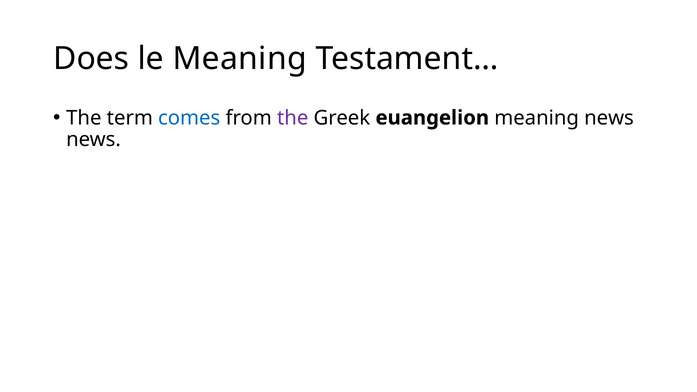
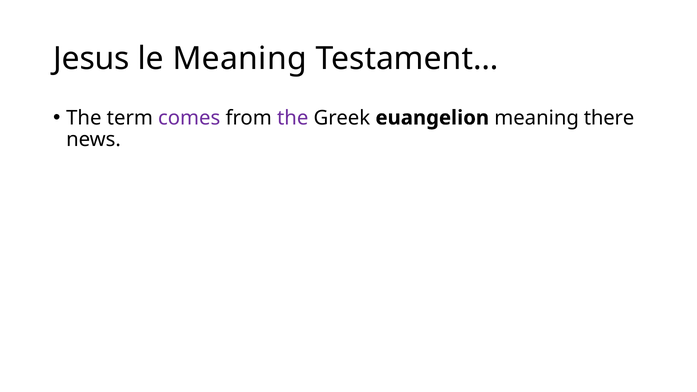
Does: Does -> Jesus (91, 59)
comes colour: blue -> purple (189, 118)
meaning news: news -> there (609, 118)
